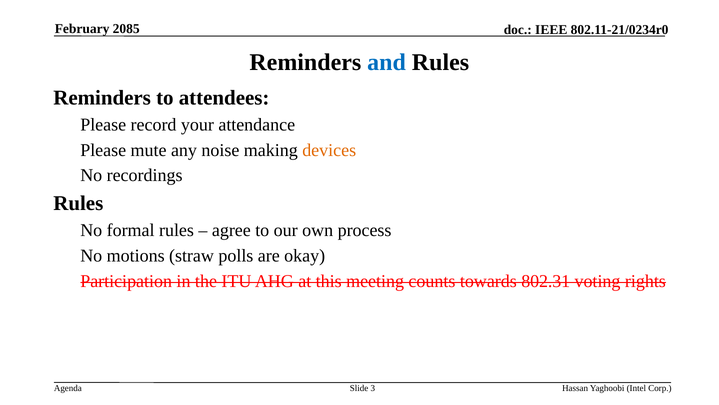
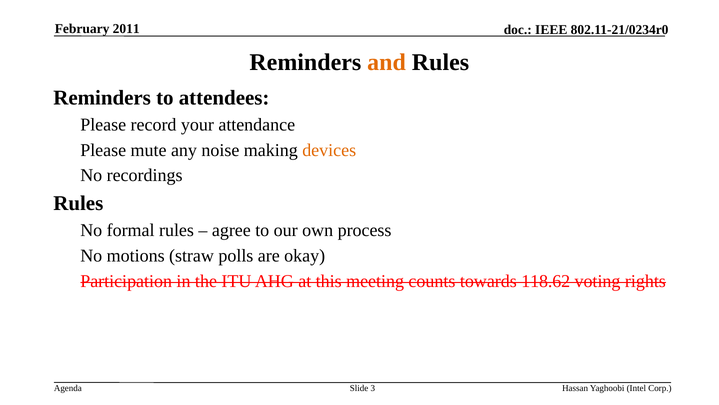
2085: 2085 -> 2011 (126, 29)
and colour: blue -> orange (387, 62)
802.31: 802.31 -> 118.62 (546, 281)
